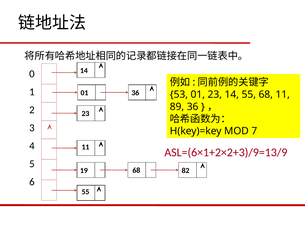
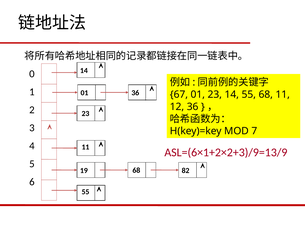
53: 53 -> 67 (179, 94)
89: 89 -> 12 (177, 107)
